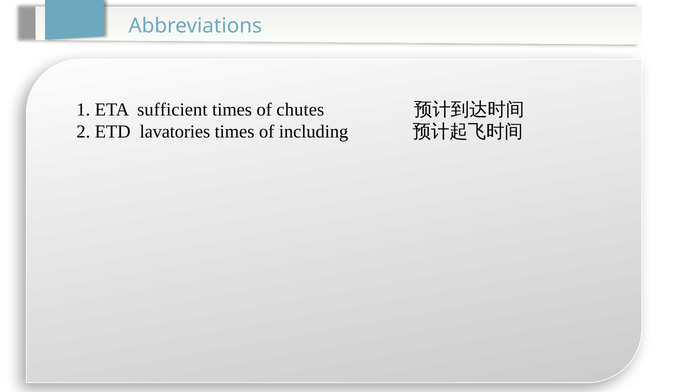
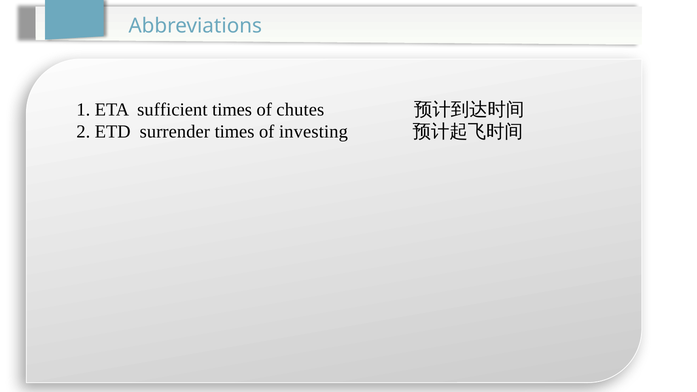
lavatories: lavatories -> surrender (175, 132)
including: including -> investing (314, 132)
